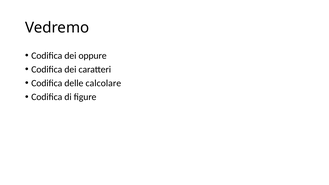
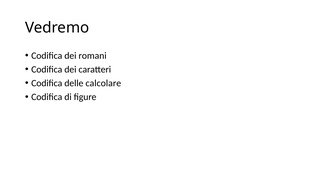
oppure: oppure -> romani (93, 56)
